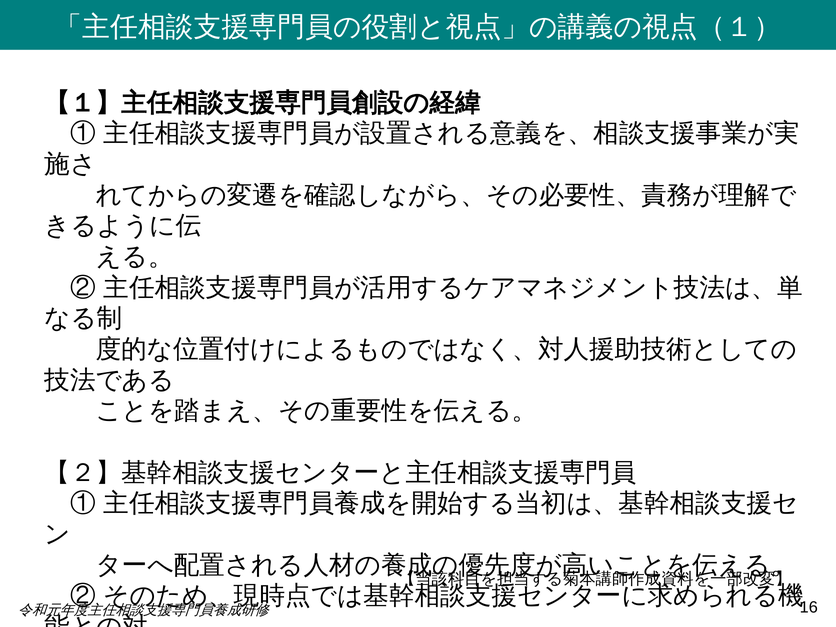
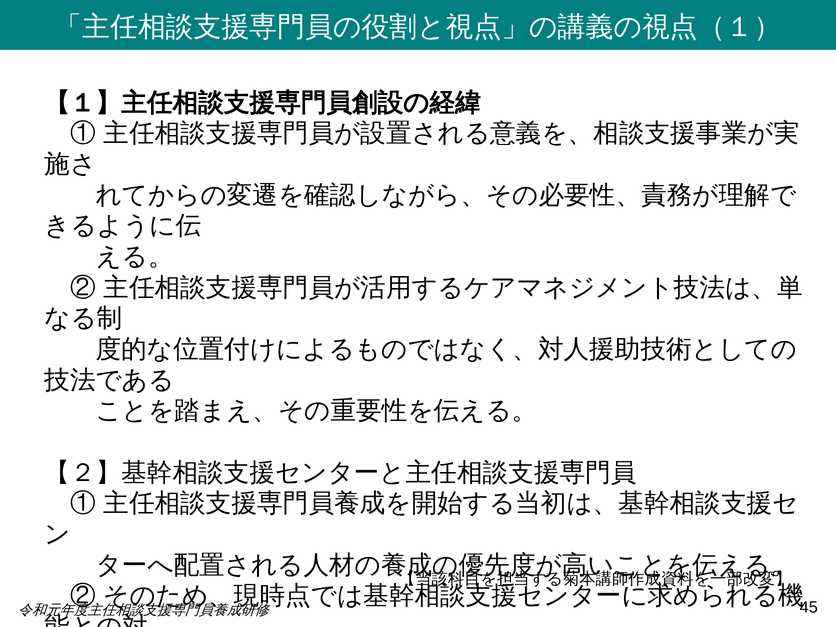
16: 16 -> 45 (809, 608)
